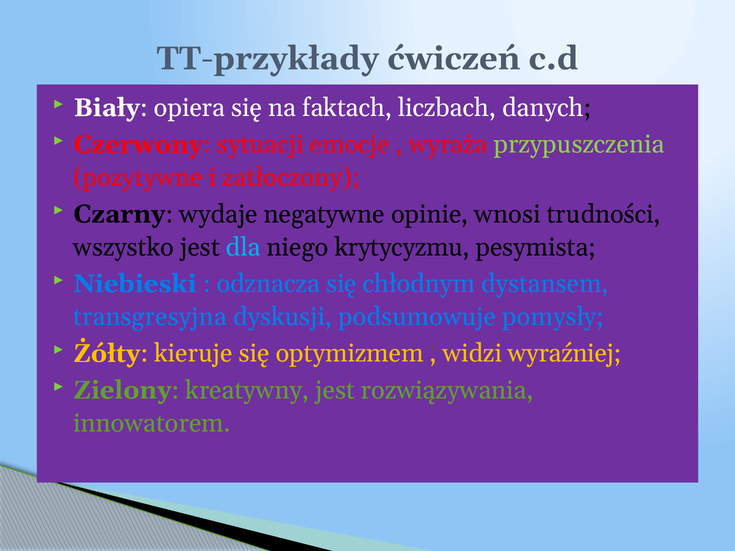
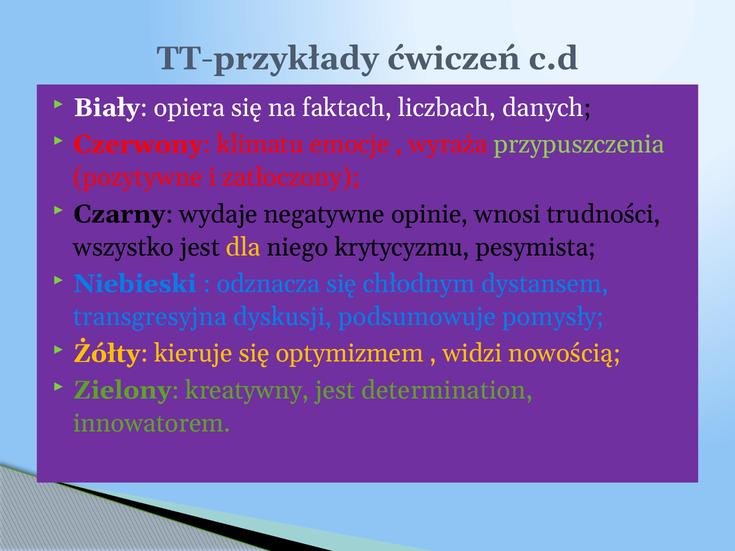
sytuacji: sytuacji -> klimatu (260, 144)
dla colour: light blue -> yellow (243, 247)
wyraźniej: wyraźniej -> nowością (565, 354)
rozwiązywania: rozwiązywania -> determination (447, 390)
